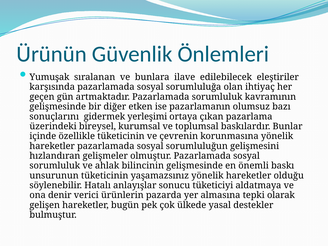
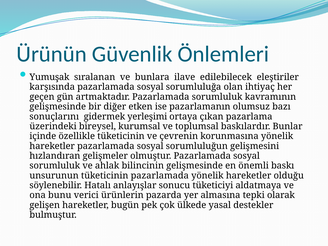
tüketicinin yaşamazsınız: yaşamazsınız -> pazarlamada (160, 176)
denir: denir -> bunu (60, 195)
